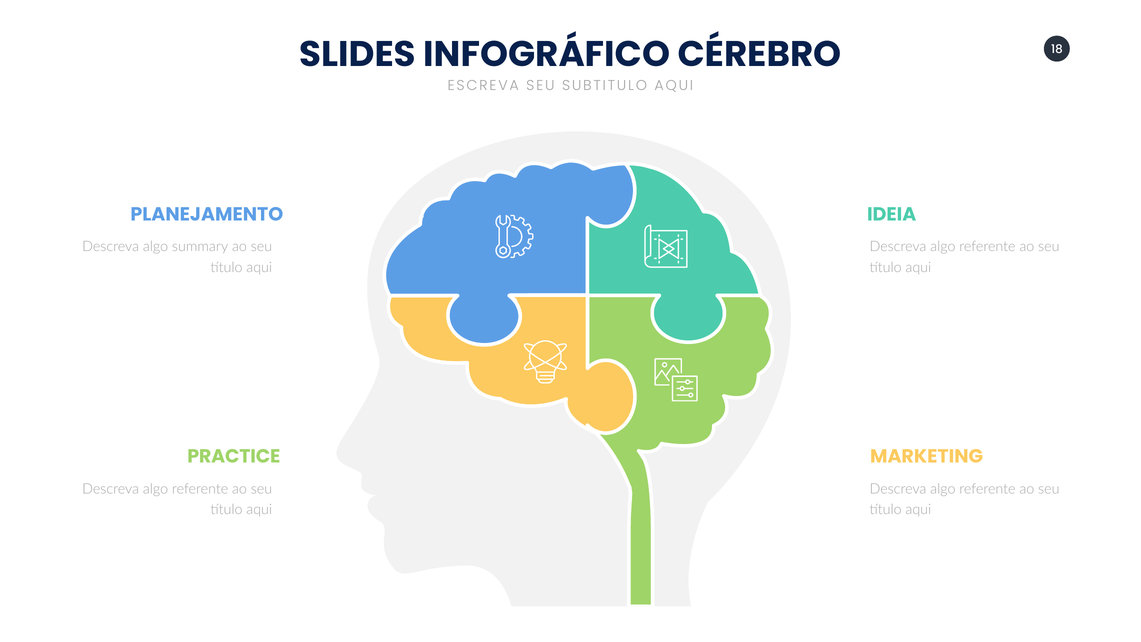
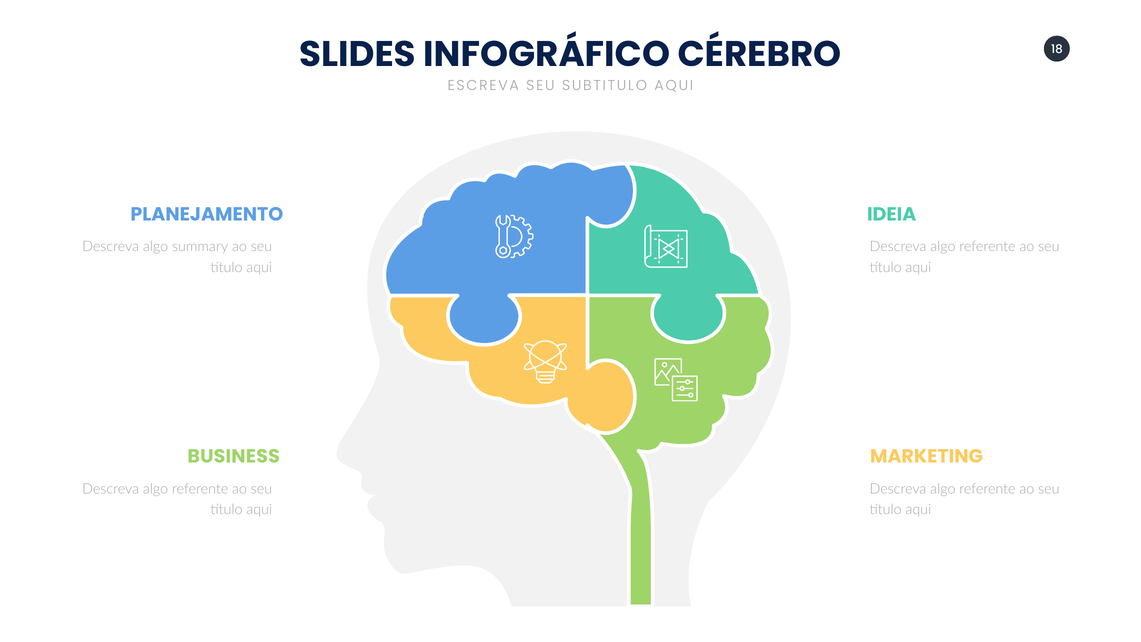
PRACTICE: PRACTICE -> BUSINESS (234, 457)
